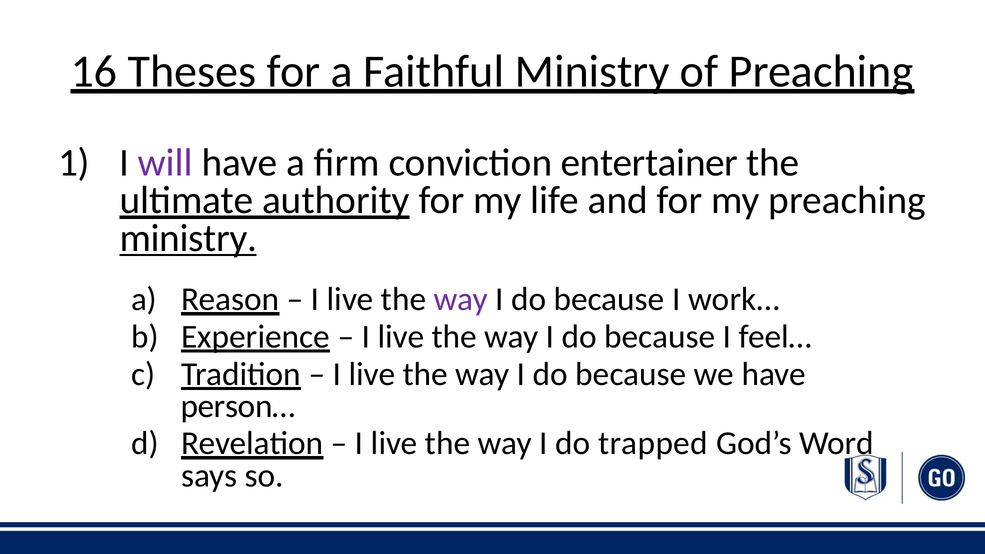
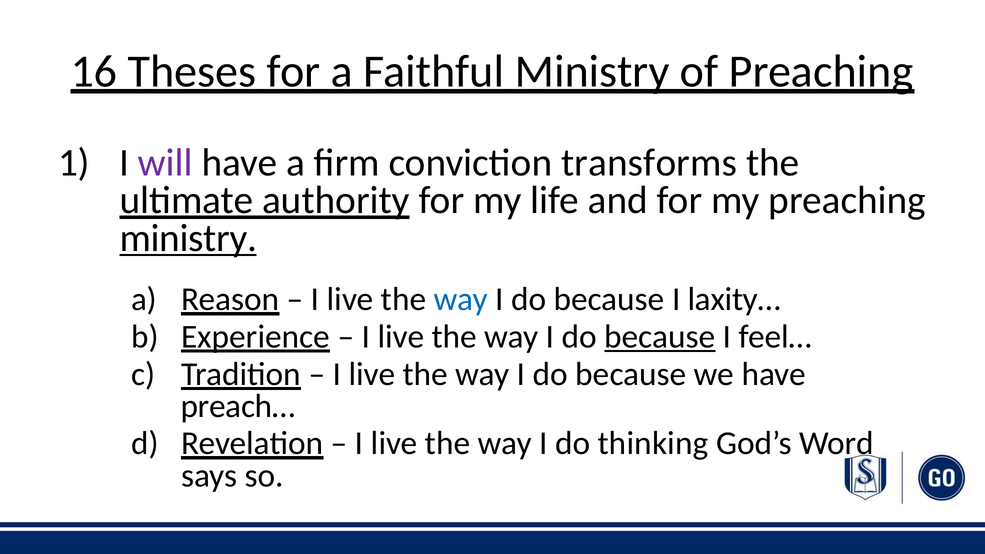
entertainer: entertainer -> transforms (649, 163)
way colour: purple -> blue (461, 299)
work…: work… -> laxity… (734, 299)
because underline: none -> present (660, 337)
person…: person… -> preach… (238, 406)
trapped: trapped -> thinking (653, 444)
